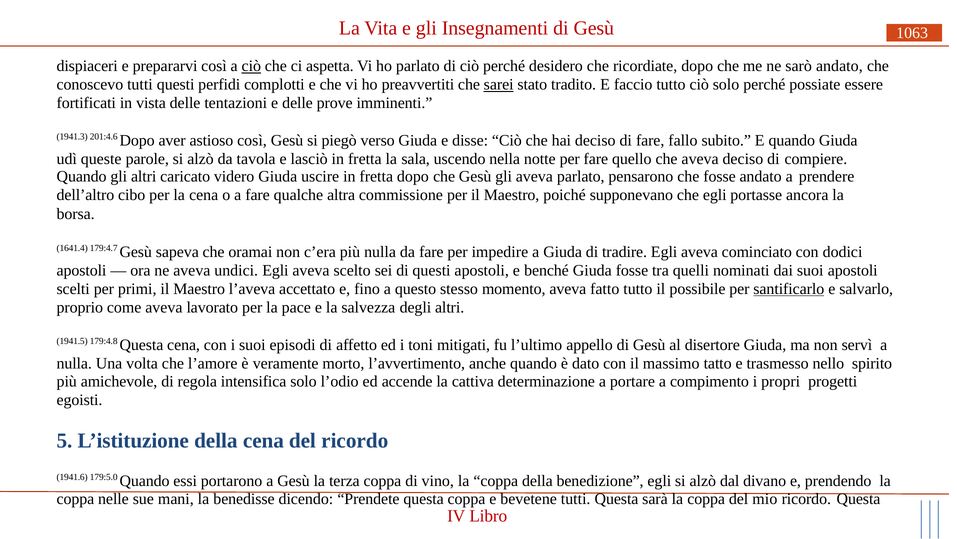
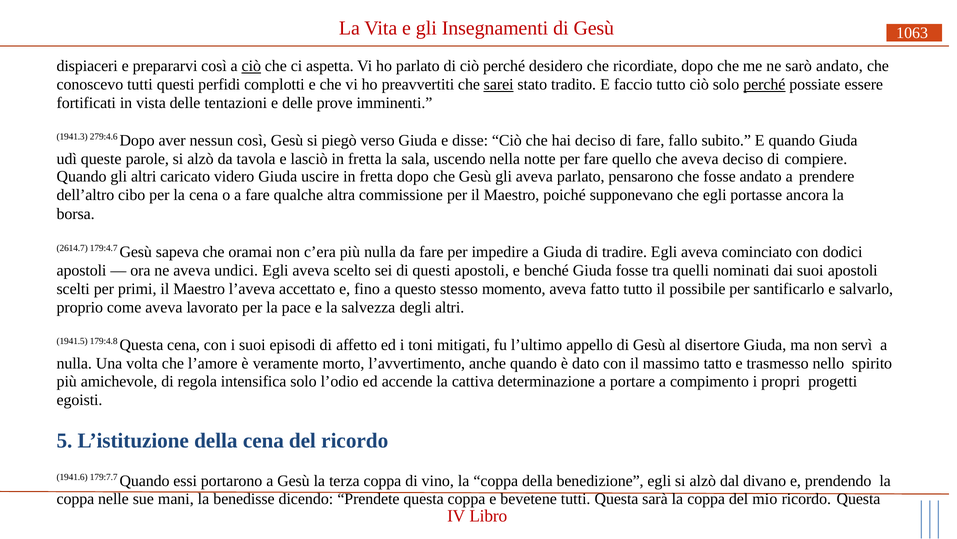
perché underline: none -> present (764, 85)
201:4.6: 201:4.6 -> 279:4.6 (104, 137)
astioso: astioso -> nessun (211, 141)
1641.4: 1641.4 -> 2614.7 (72, 248)
santificarlo underline: present -> none (789, 289)
179:5.0: 179:5.0 -> 179:7.7 (104, 477)
